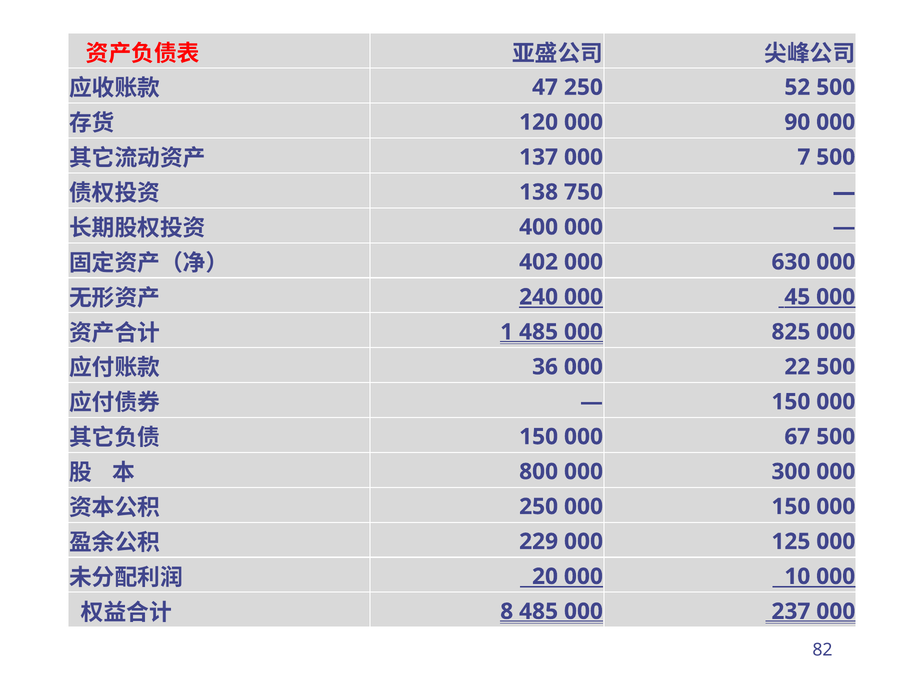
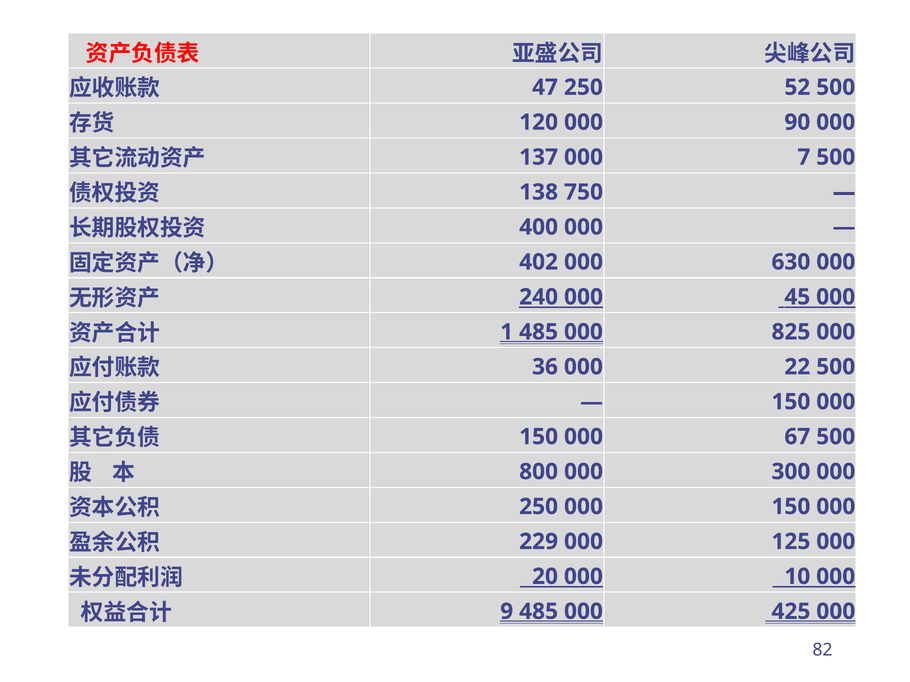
8: 8 -> 9 (507, 612)
237: 237 -> 425 (791, 612)
